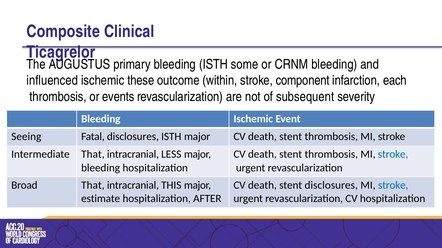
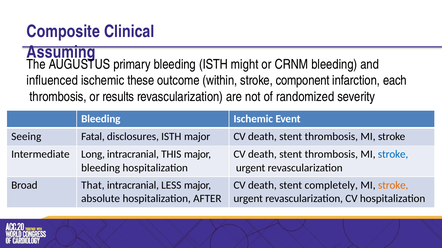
Ticagrelor: Ticagrelor -> Assuming (61, 52)
some: some -> might (245, 65)
events: events -> results (118, 97)
subsequent: subsequent -> randomized (305, 97)
Intermediate That: That -> Long (93, 155)
LESS: LESS -> THIS (171, 155)
THIS: THIS -> LESS (171, 186)
stent disclosures: disclosures -> completely (331, 186)
stroke colour: blue -> orange (393, 186)
estimate: estimate -> absolute (101, 199)
